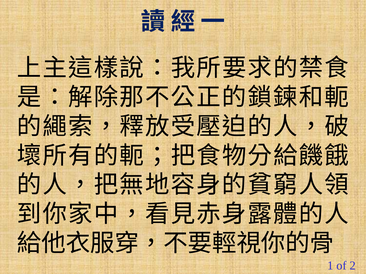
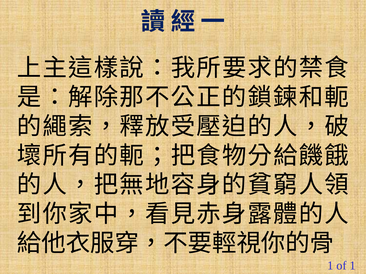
of 2: 2 -> 1 (353, 266)
